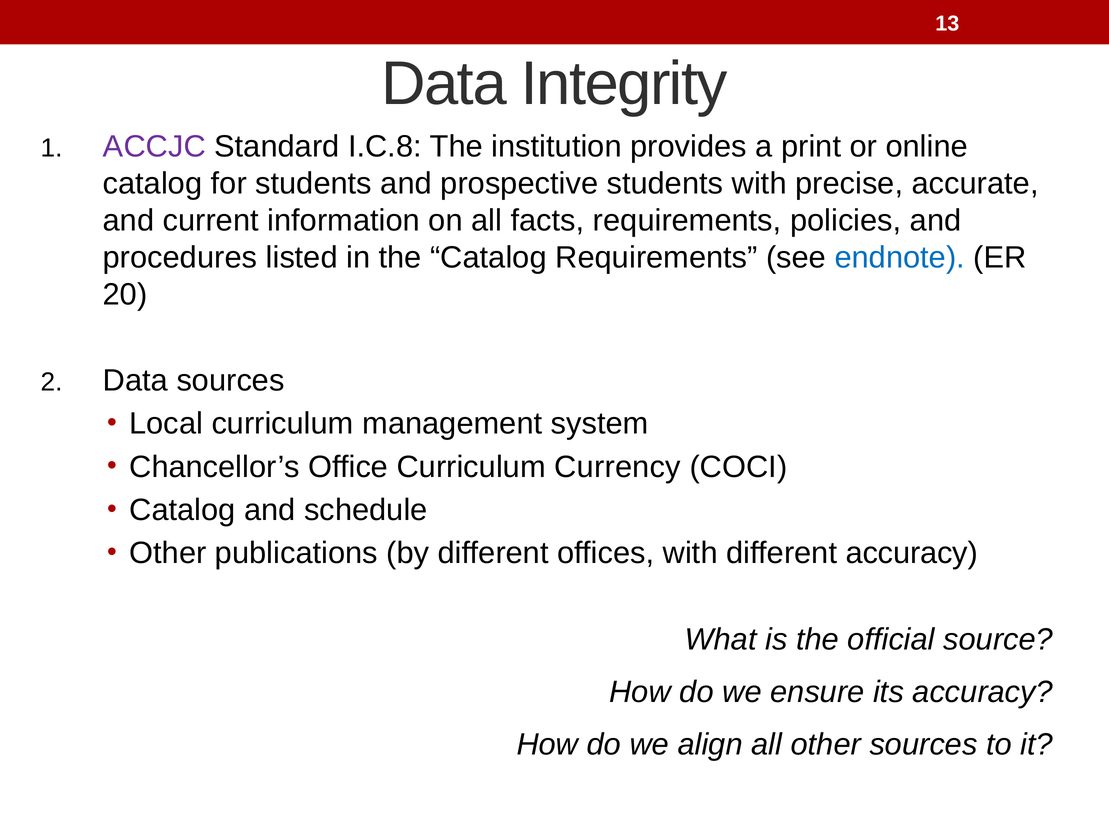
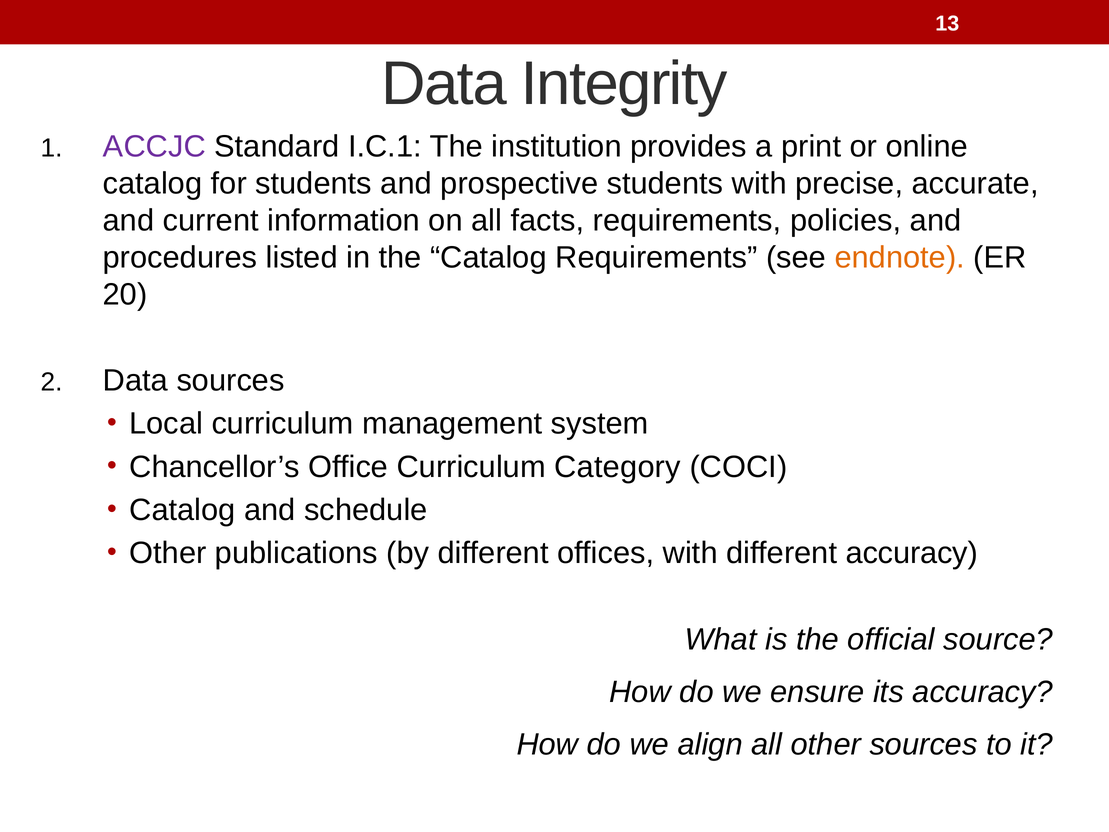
I.C.8: I.C.8 -> I.C.1 (385, 146)
endnote colour: blue -> orange (900, 257)
Currency: Currency -> Category (618, 467)
